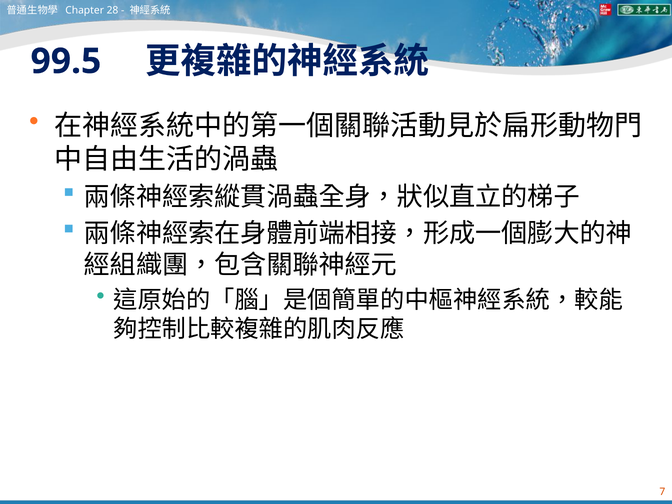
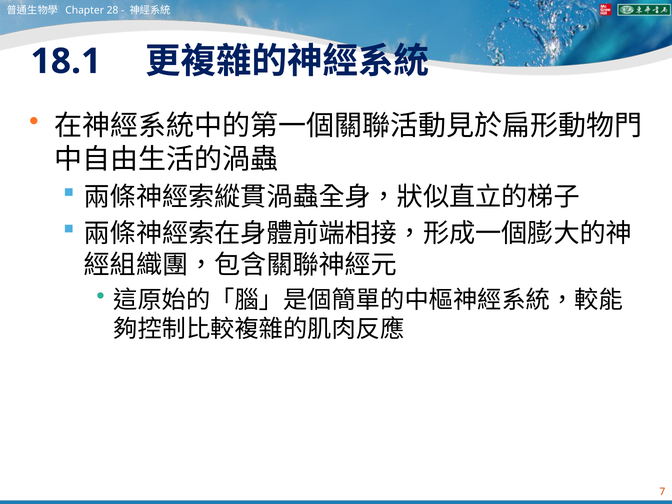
99.5: 99.5 -> 18.1 (66, 61)
